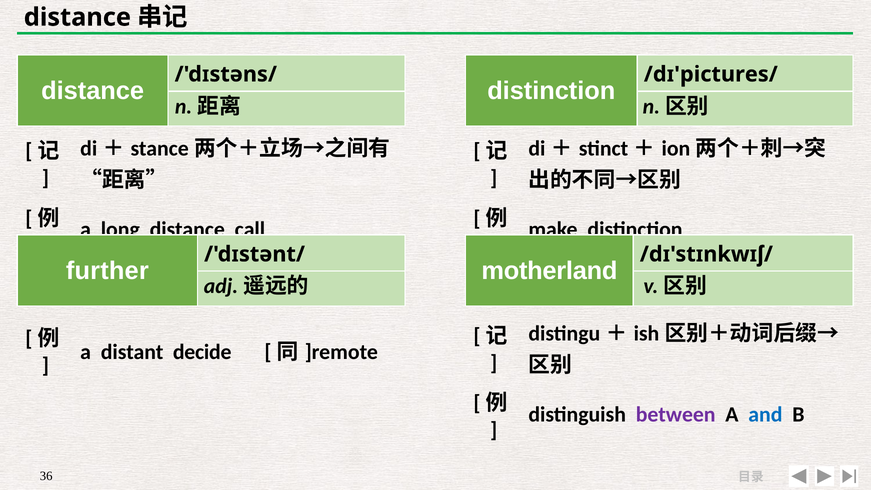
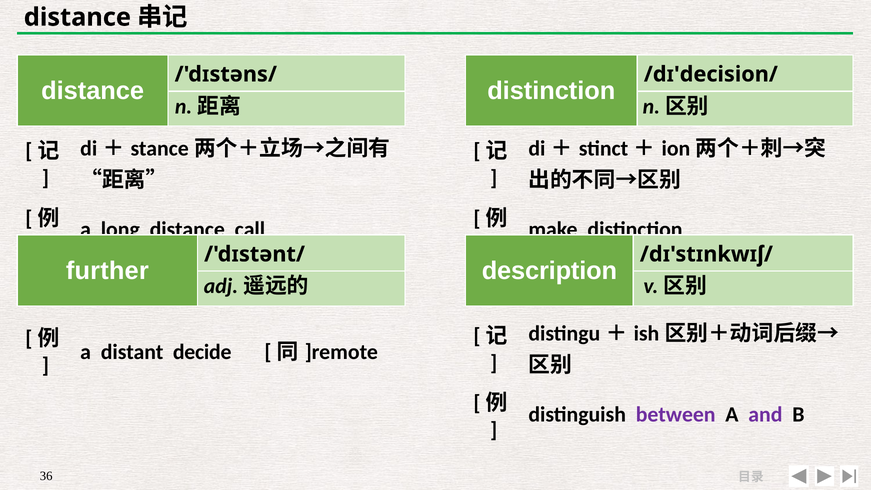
/dɪ'pictures/: /dɪ'pictures/ -> /dɪ'decision/ (711, 74)
motherland: motherland -> description (549, 271)
and colour: blue -> purple (765, 414)
